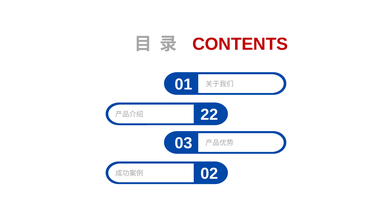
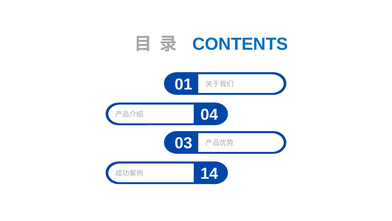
CONTENTS colour: red -> blue (240, 44)
22: 22 -> 04 (209, 114)
02: 02 -> 14 (209, 173)
